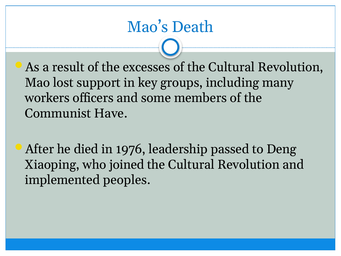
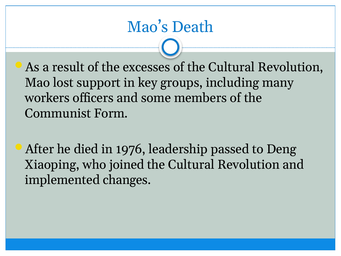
Have: Have -> Form (111, 113)
peoples: peoples -> changes (127, 180)
